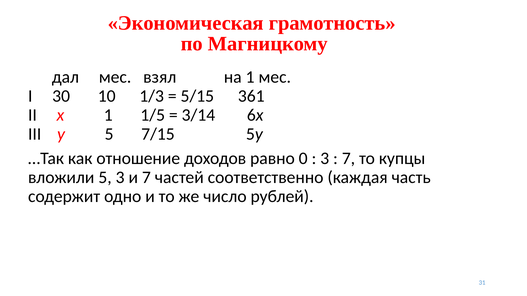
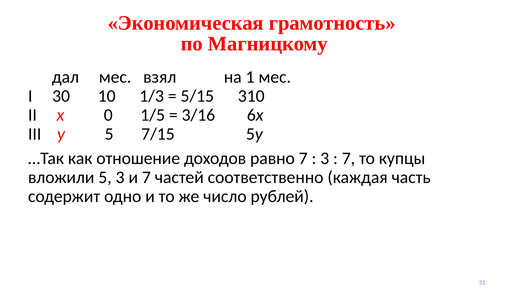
361: 361 -> 310 (251, 96)
x 1: 1 -> 0 (108, 115)
3/14: 3/14 -> 3/16 (198, 115)
равно 0: 0 -> 7 (303, 159)
